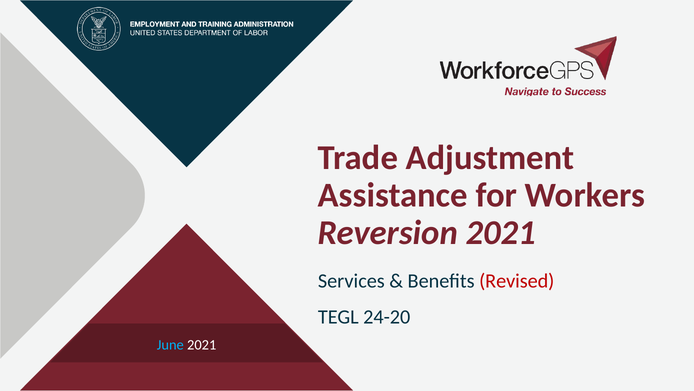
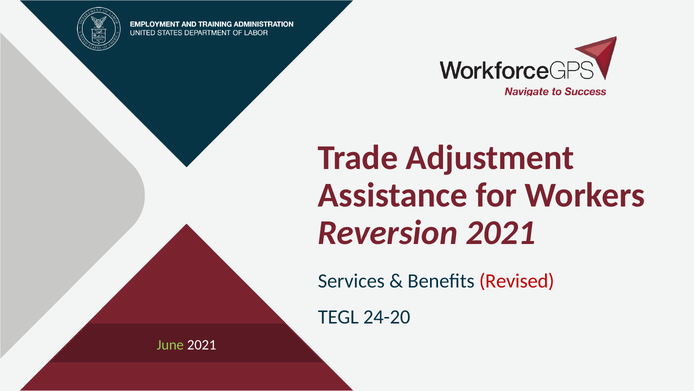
June colour: light blue -> light green (170, 344)
